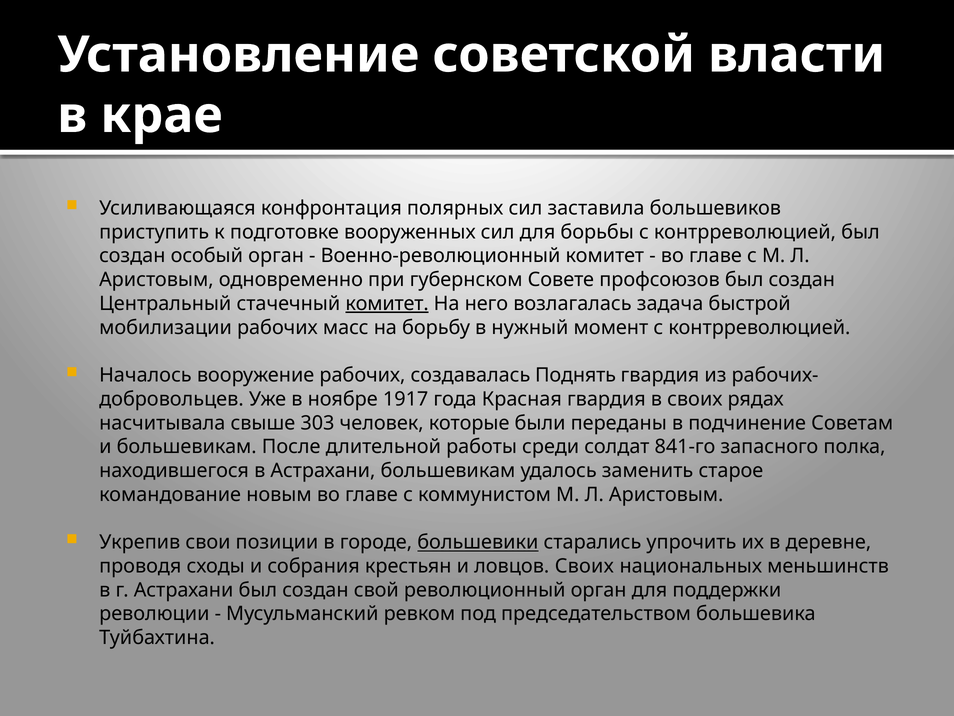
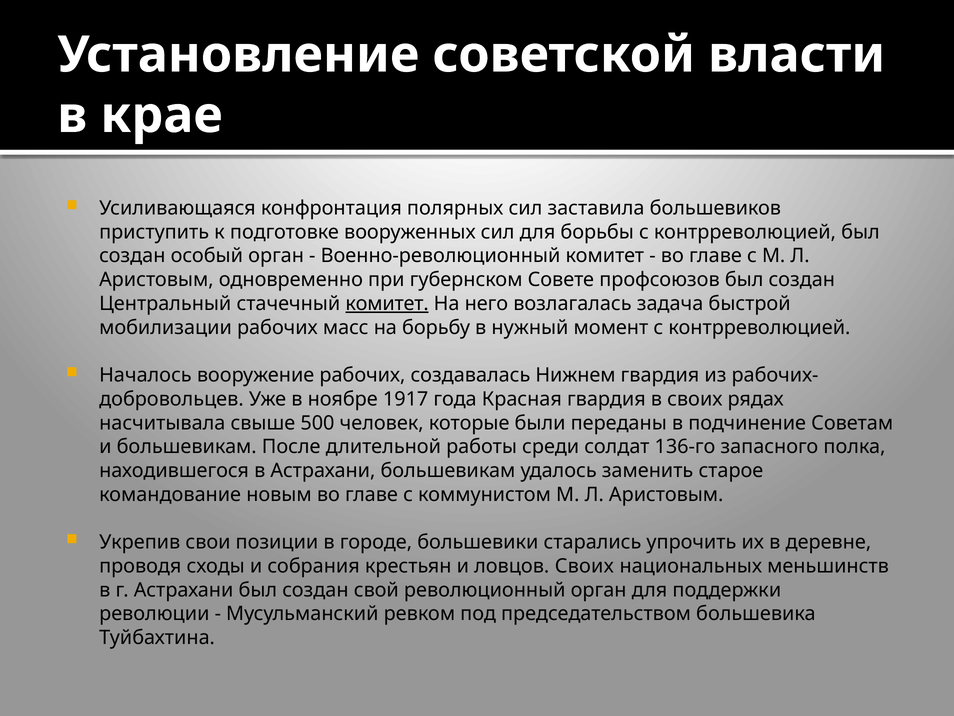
Поднять: Поднять -> Нижнем (576, 375)
303: 303 -> 500 (317, 423)
841-го: 841-го -> 136-го (685, 447)
большевики underline: present -> none (478, 542)
